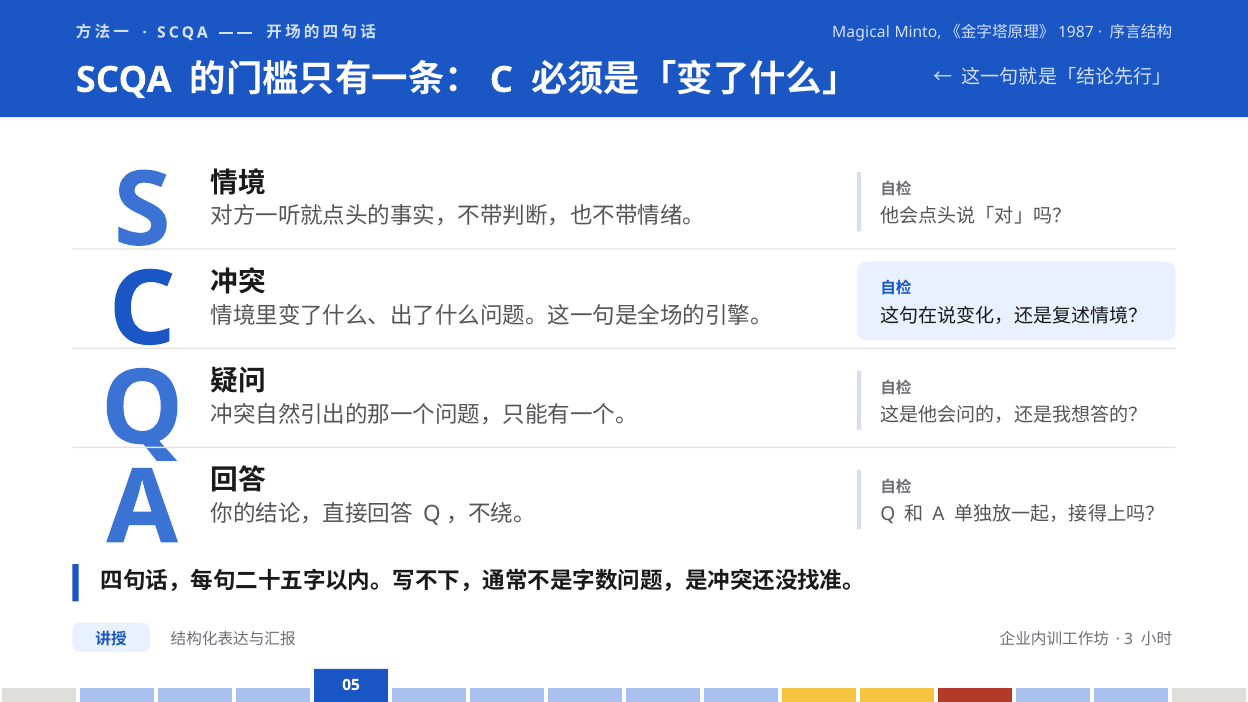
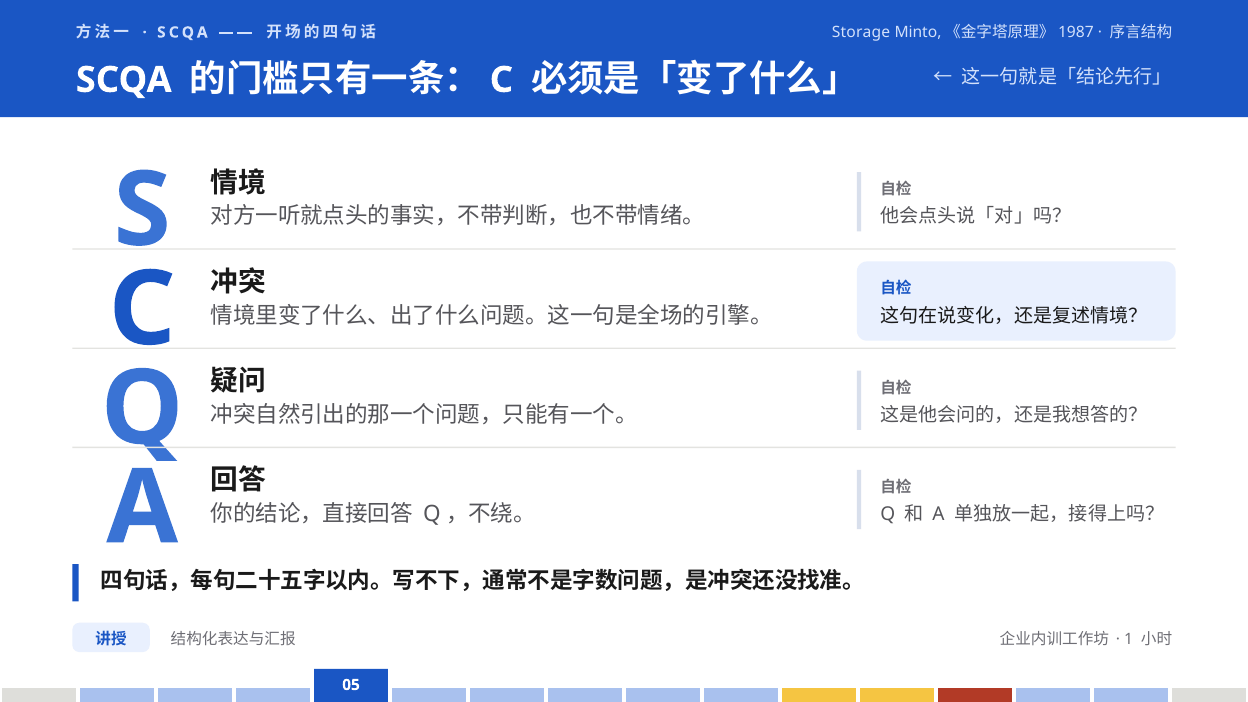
Magical: Magical -> Storage (861, 32)
3: 3 -> 1 (1129, 640)
